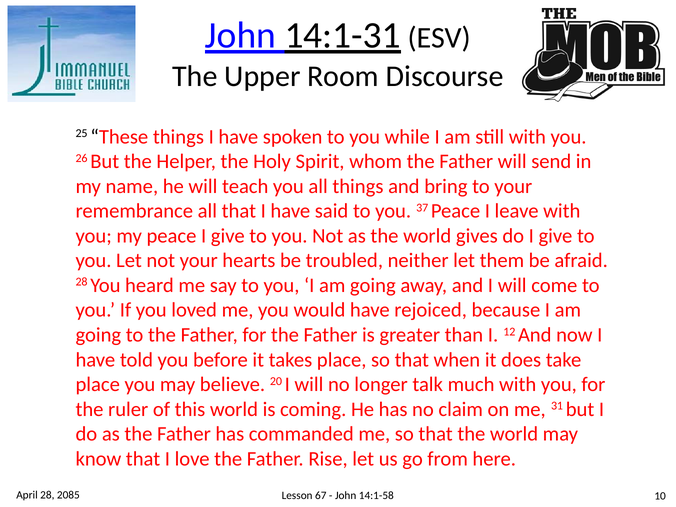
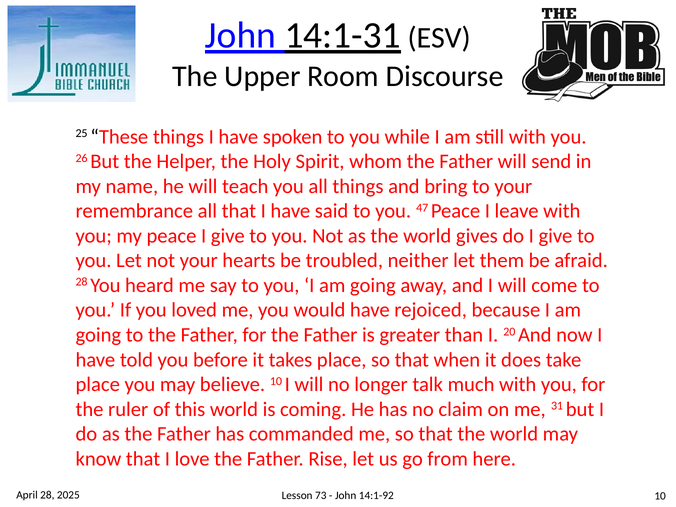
37: 37 -> 47 (422, 208)
12: 12 -> 20 (509, 332)
believe 20: 20 -> 10 (276, 381)
2085: 2085 -> 2025 (68, 495)
67: 67 -> 73 (321, 496)
14:1-58: 14:1-58 -> 14:1-92 (376, 496)
